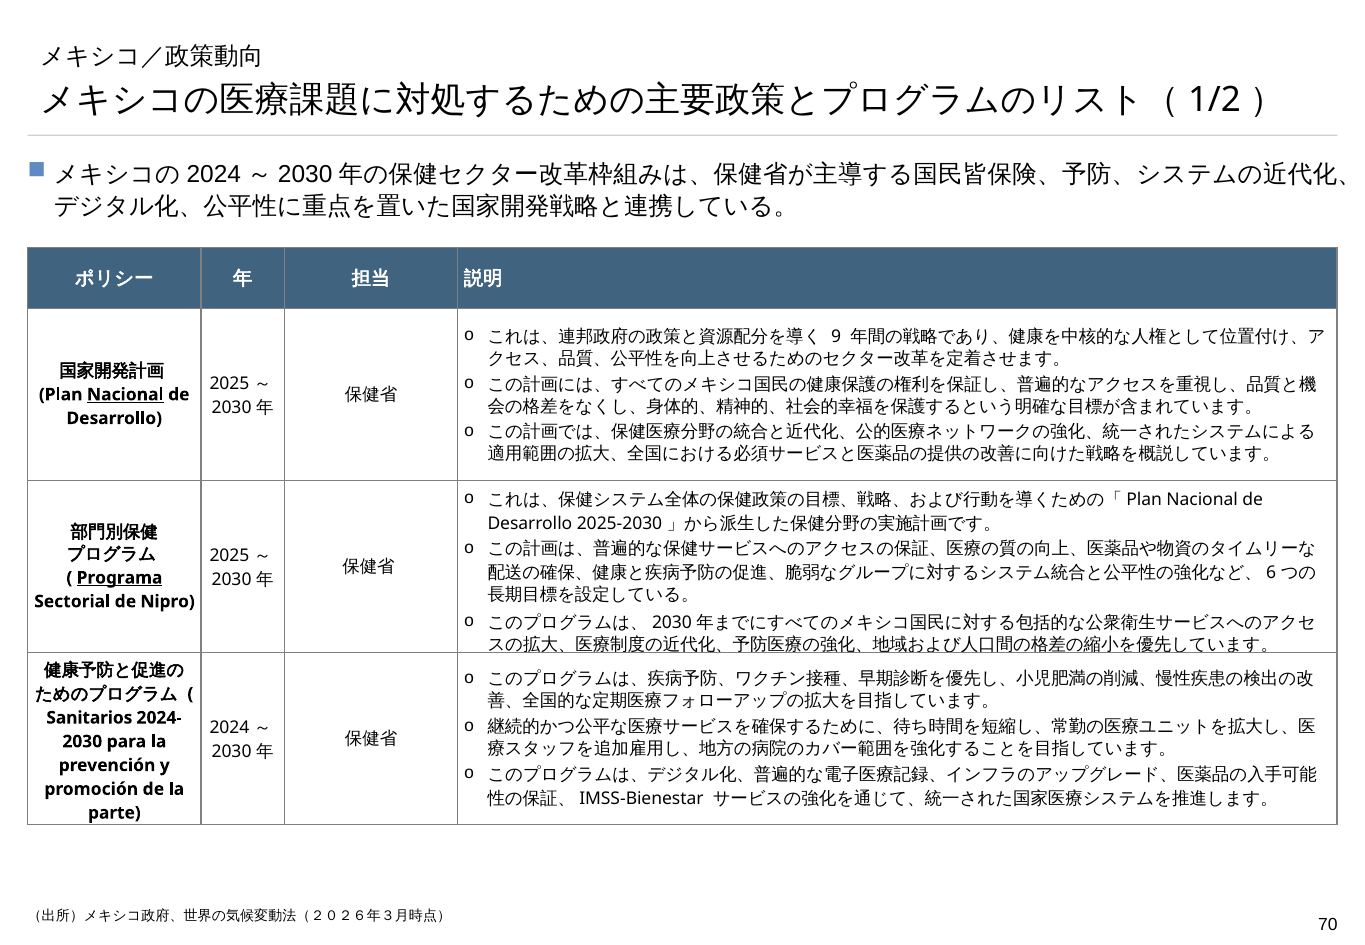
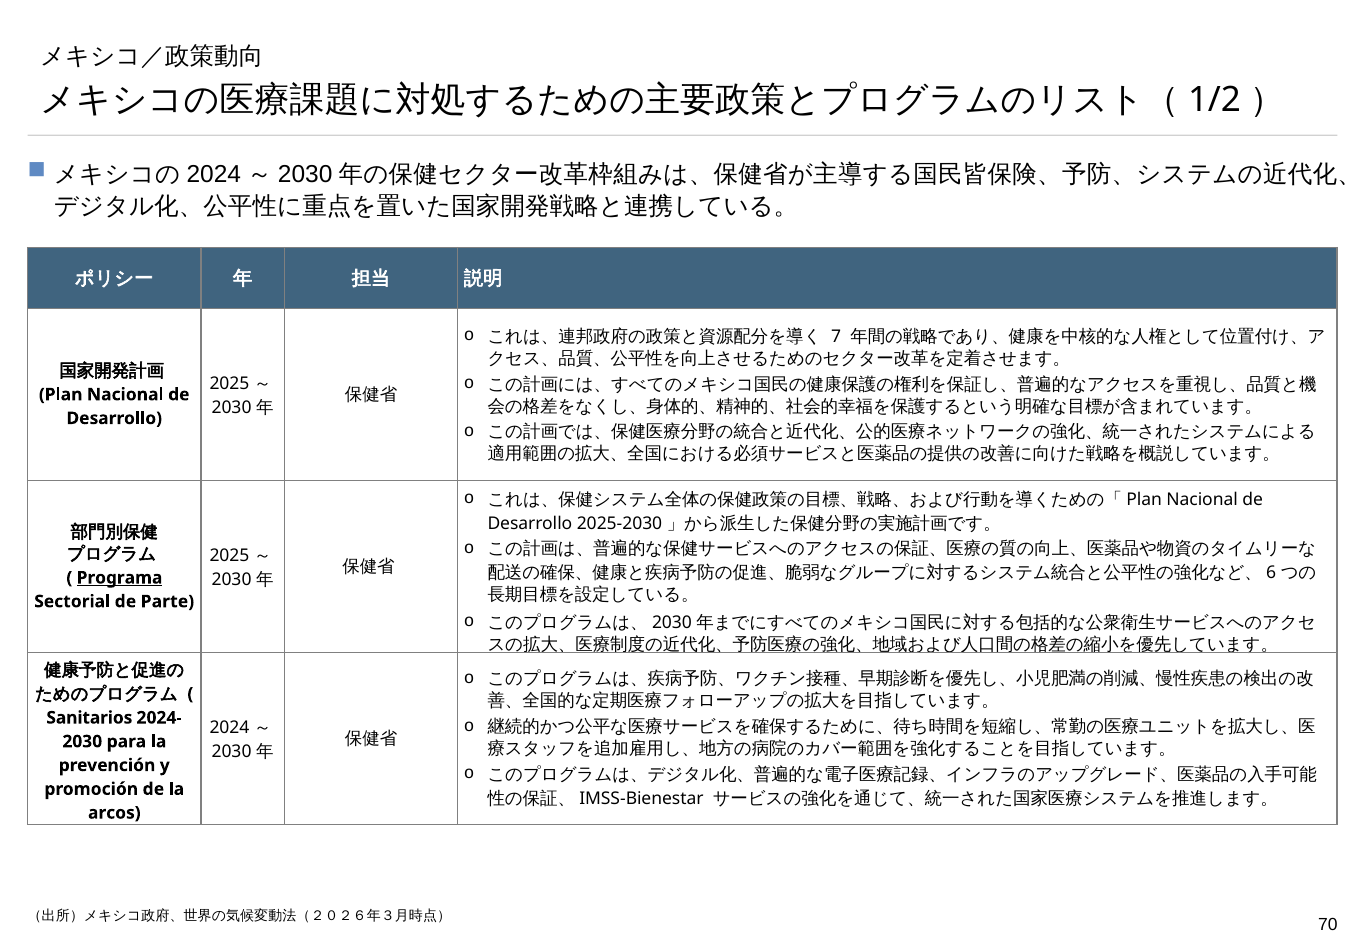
9: 9 -> 7 (836, 337)
Nacional underline: present -> none (125, 395)
Nipro: Nipro -> Parte (167, 601)
parte: parte -> arcos (114, 813)
